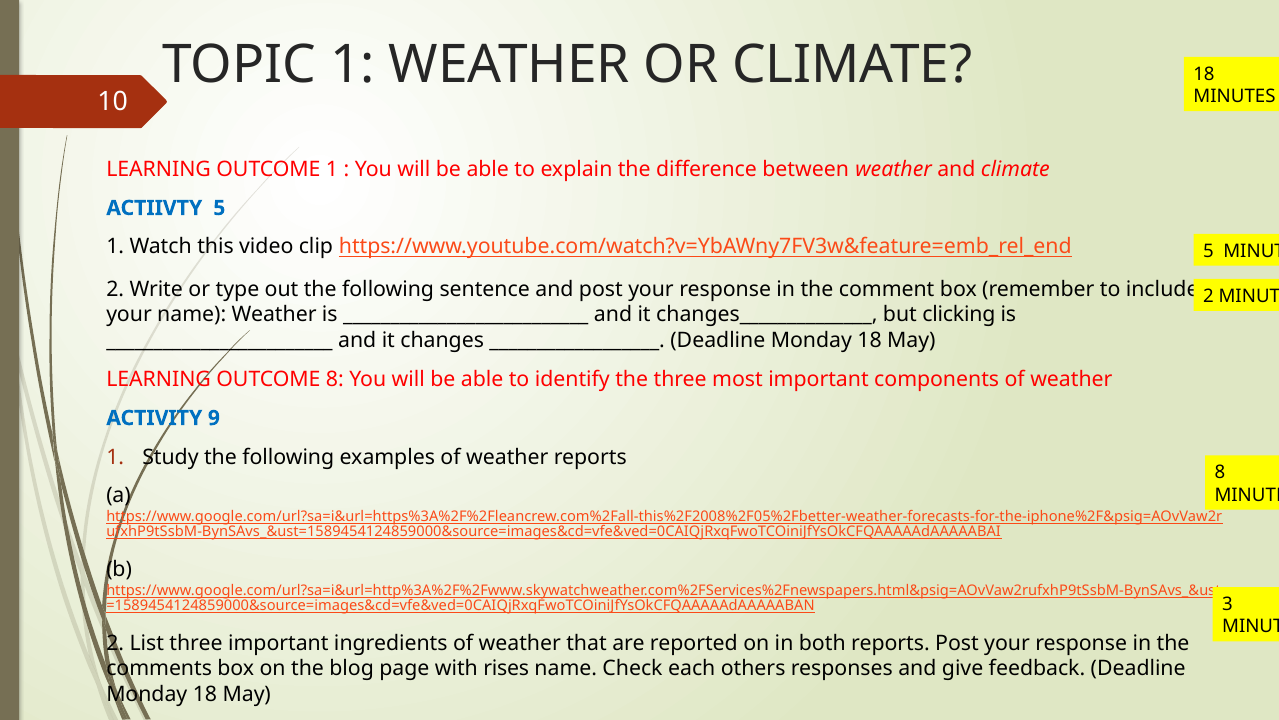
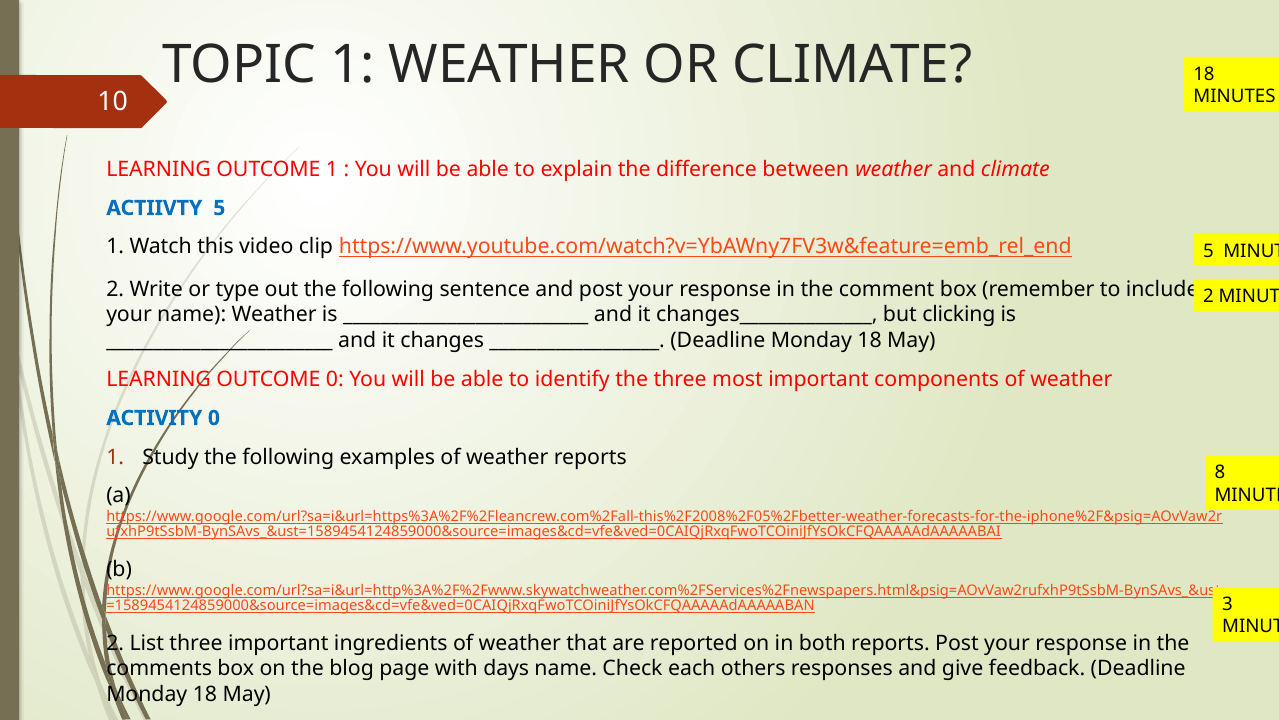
OUTCOME 8: 8 -> 0 (335, 379)
ACTIVITY 9: 9 -> 0 (214, 418)
rises: rises -> days (506, 668)
